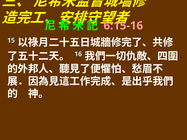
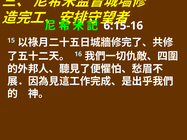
6:15-16 colour: pink -> white (123, 26)
